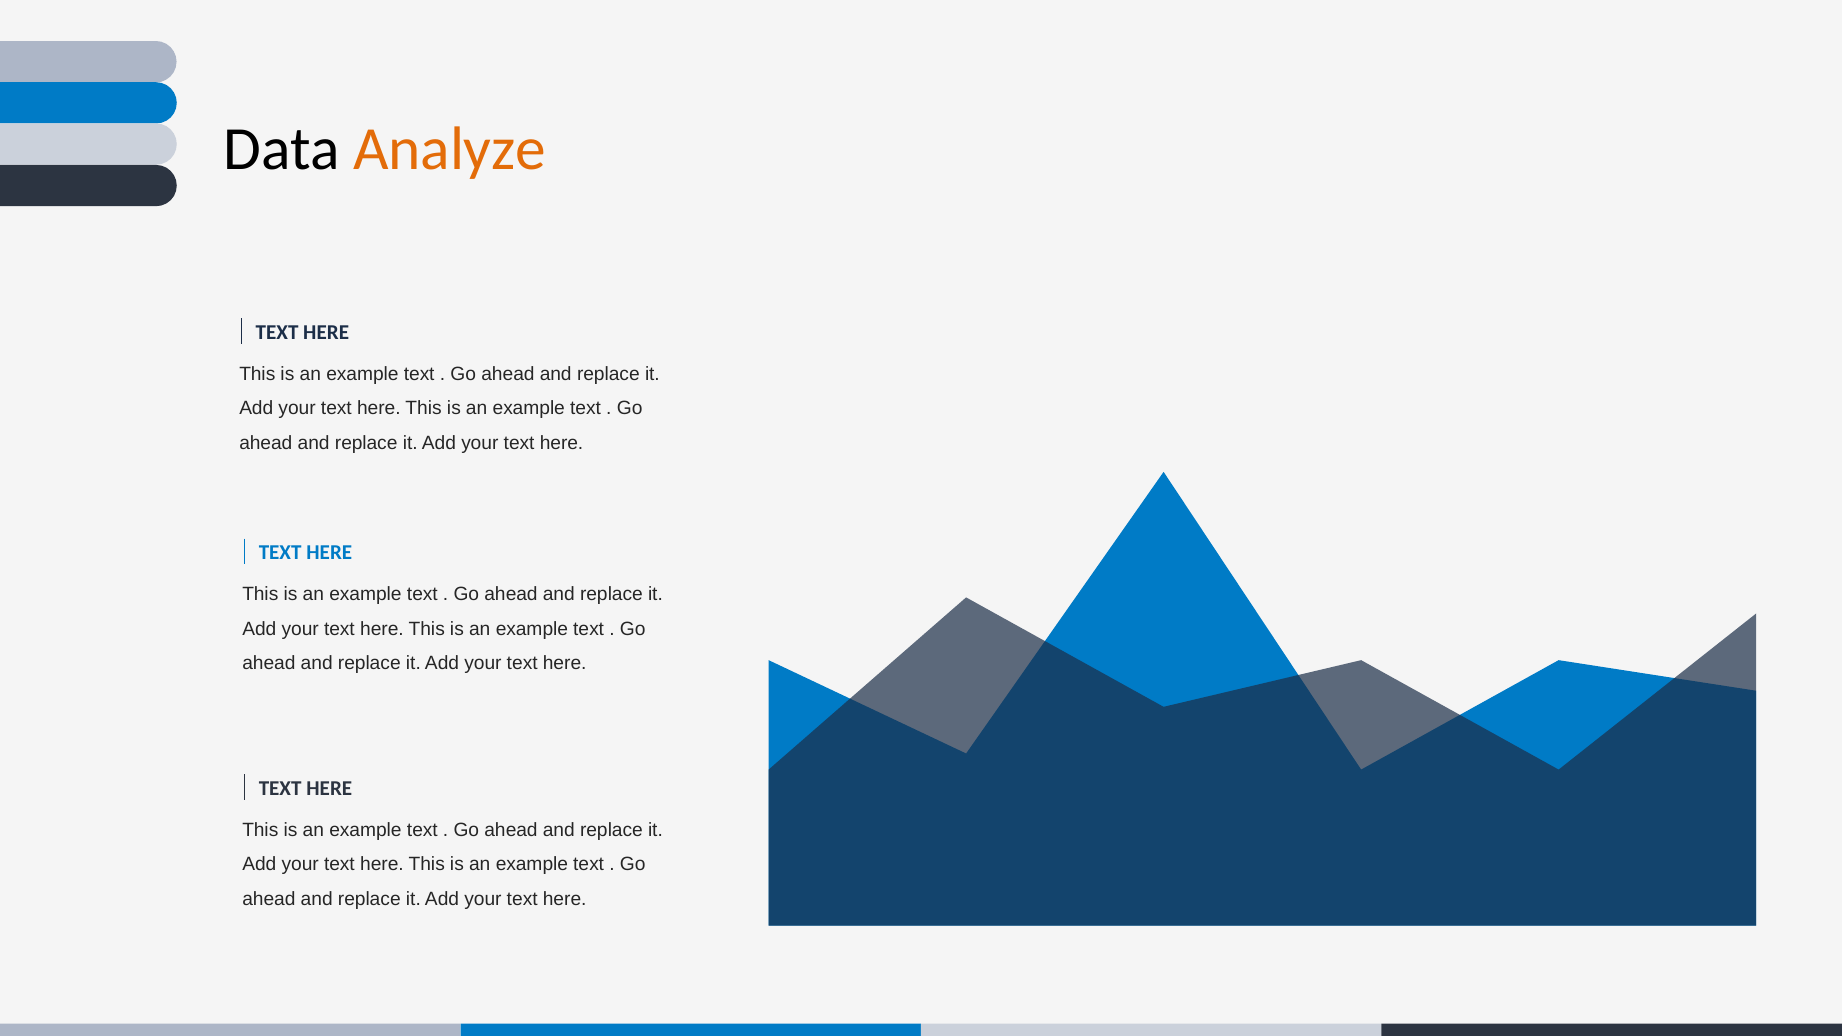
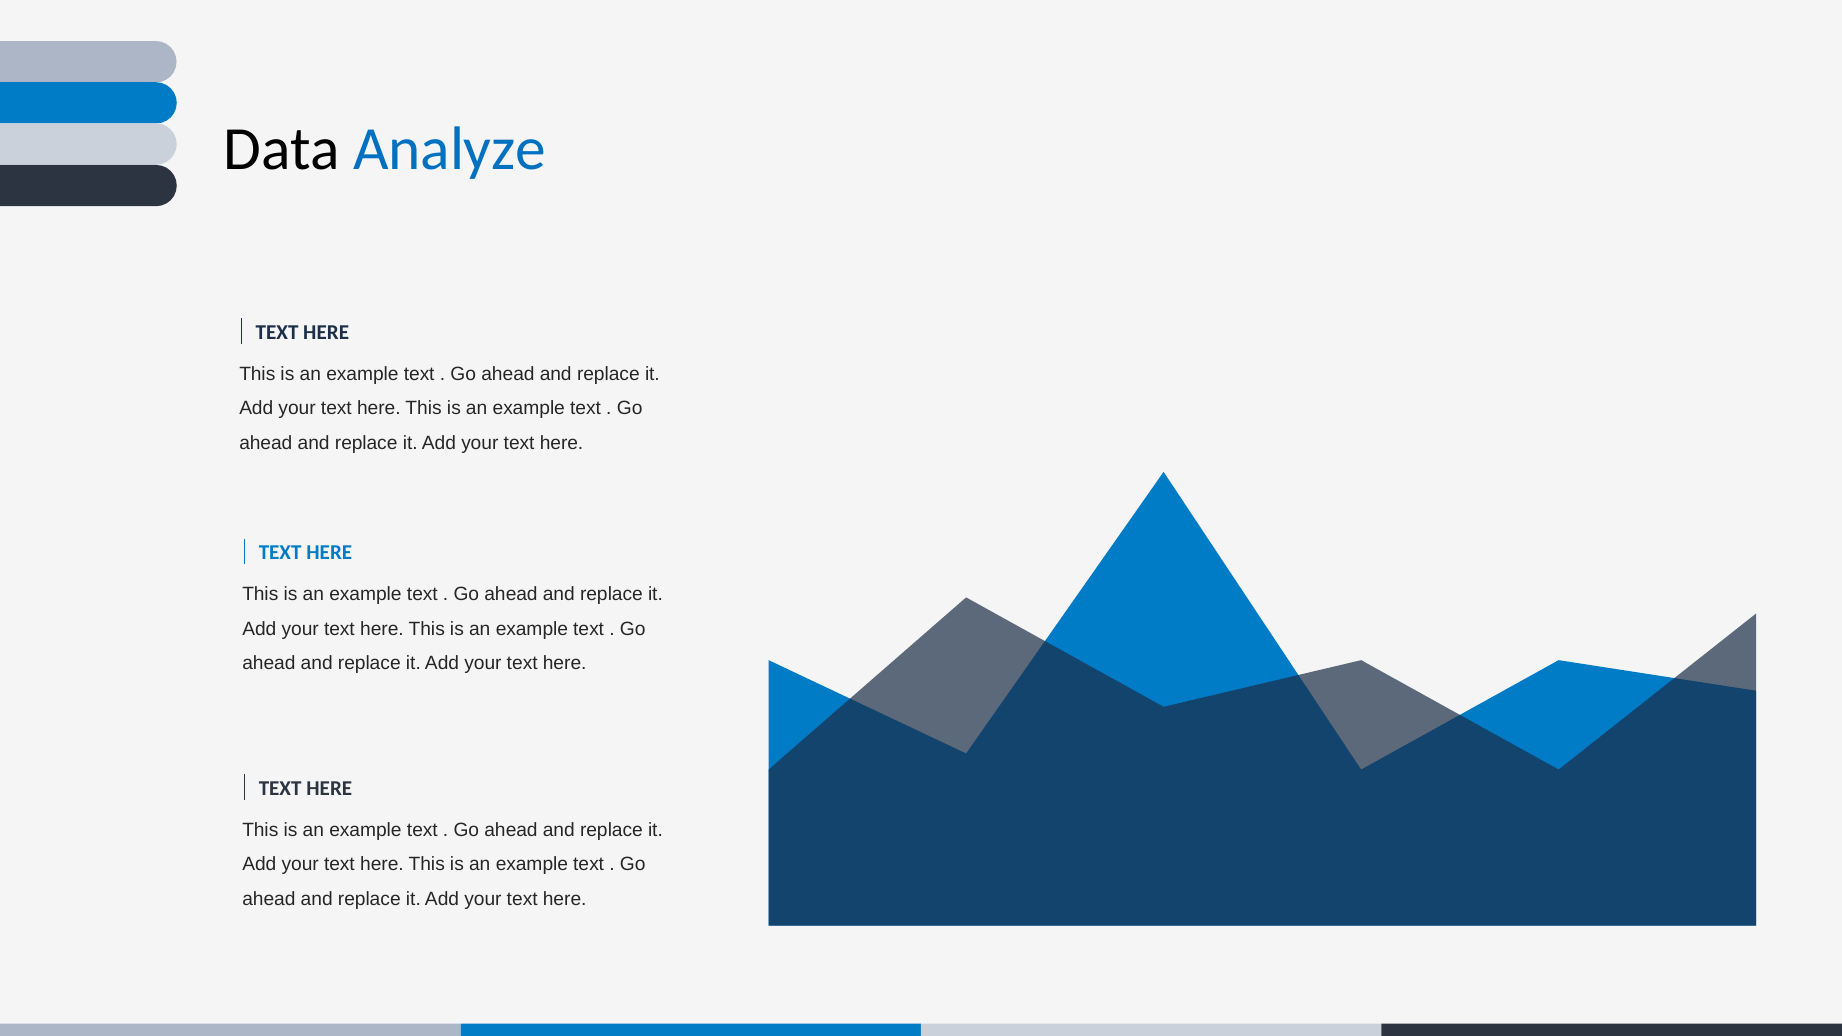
Analyze colour: orange -> blue (450, 149)
